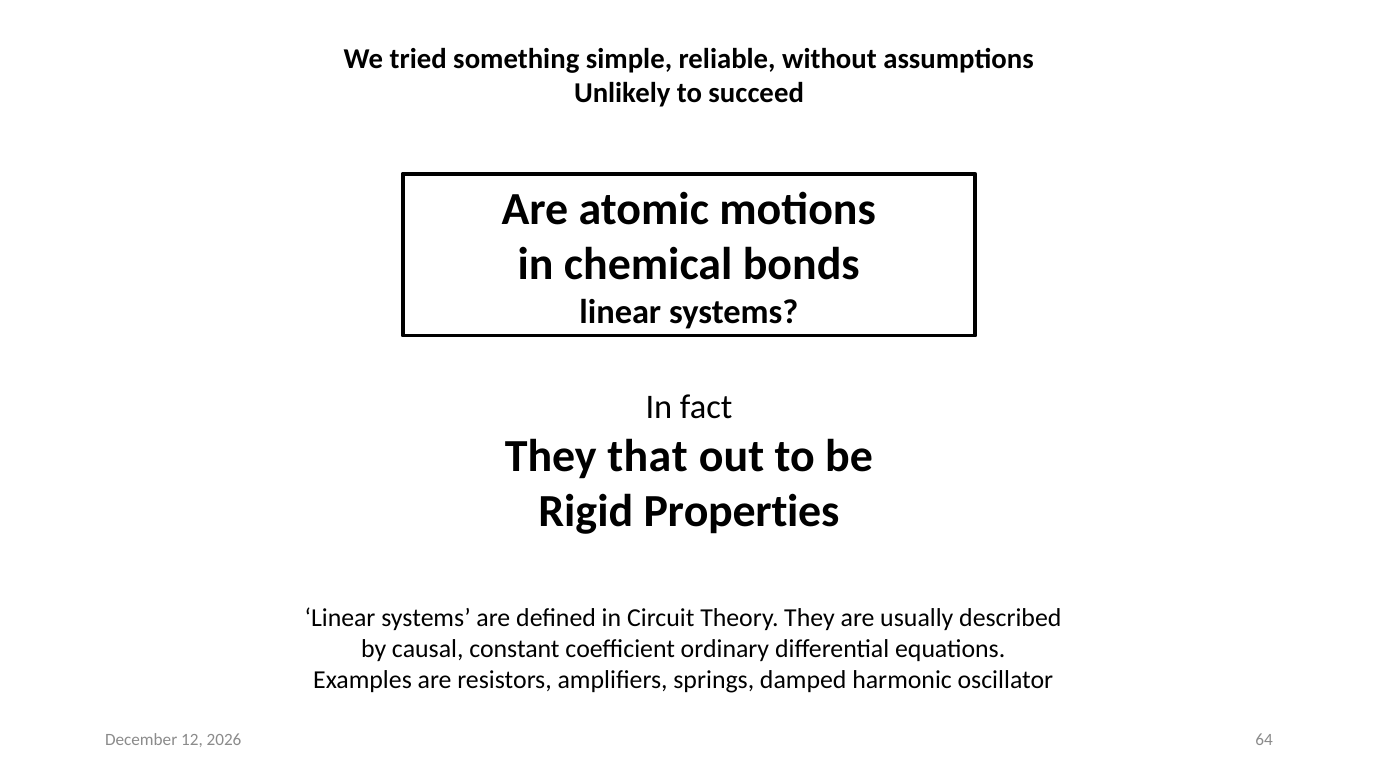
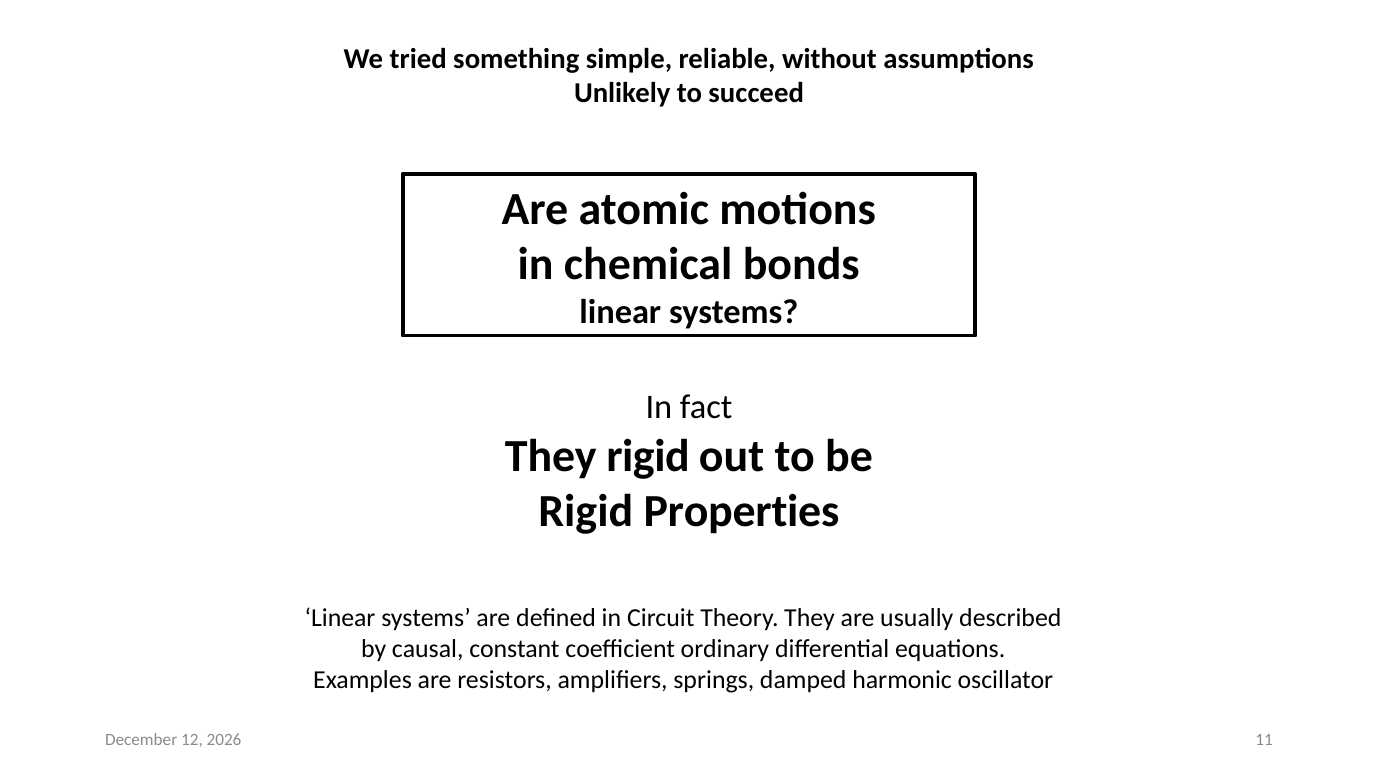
They that: that -> rigid (648, 456)
64: 64 -> 11 (1264, 740)
